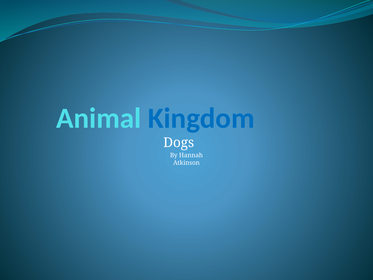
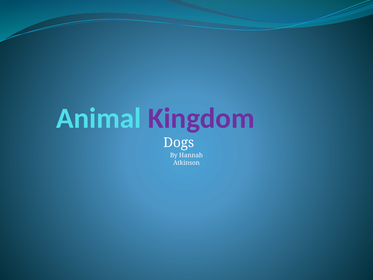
Kingdom colour: blue -> purple (201, 118)
